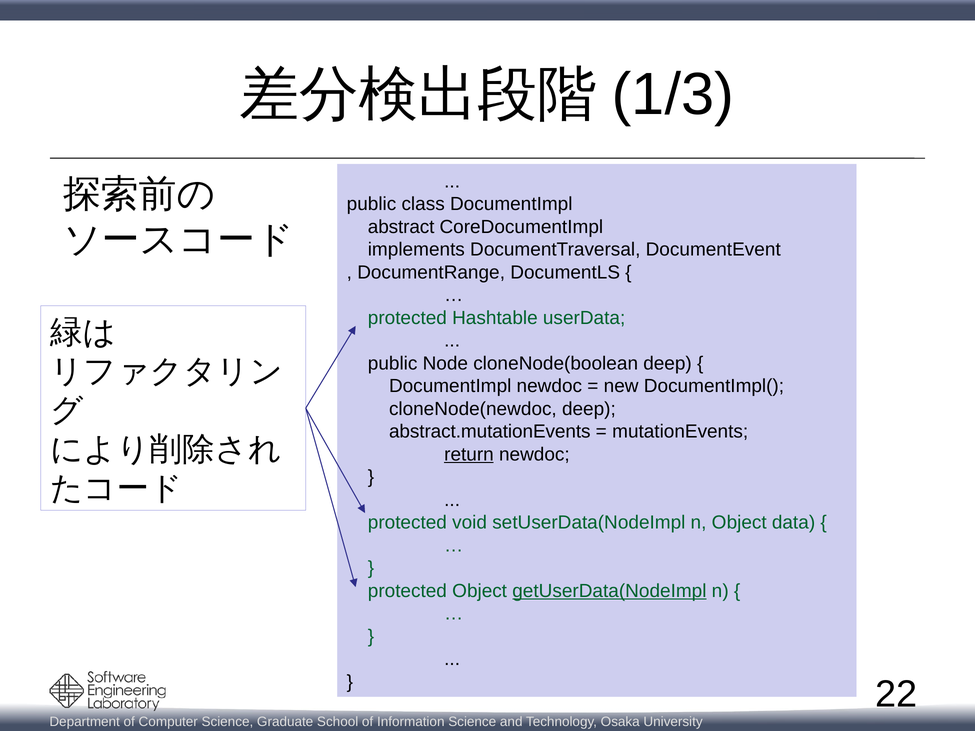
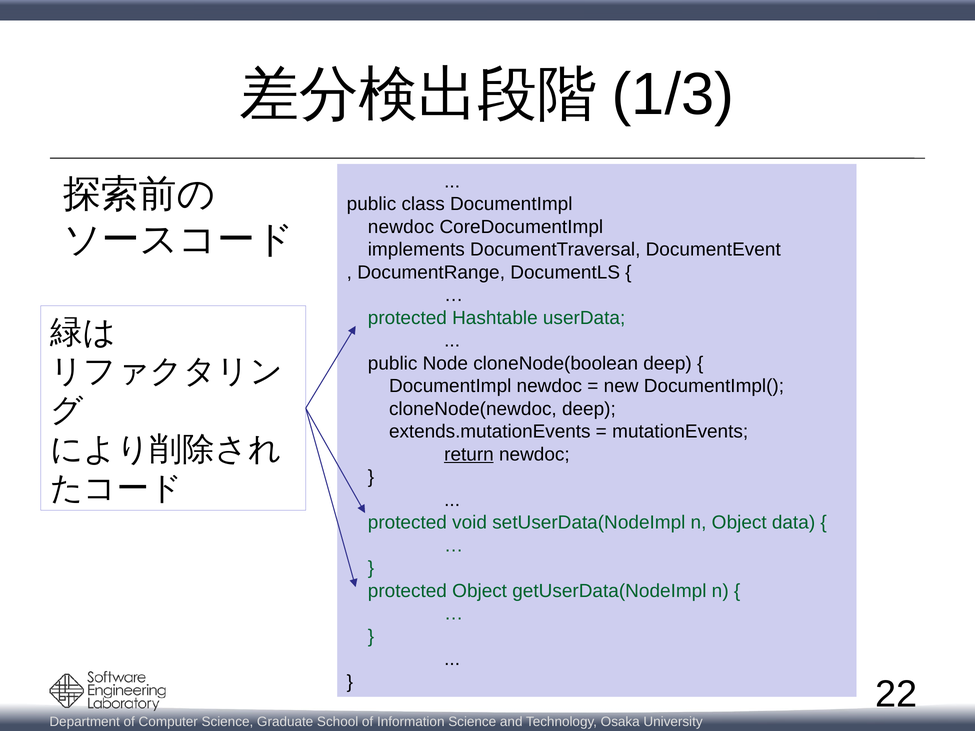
abstract: abstract -> newdoc (401, 227)
abstract.mutationEvents: abstract.mutationEvents -> extends.mutationEvents (490, 432)
getUserData(NodeImpl underline: present -> none (609, 591)
